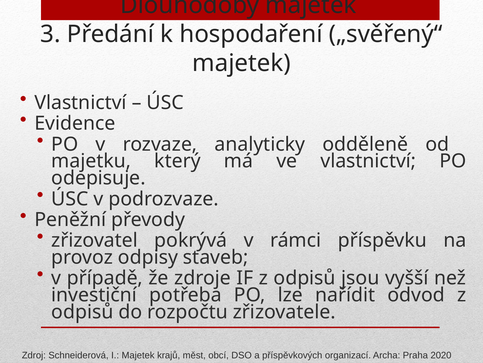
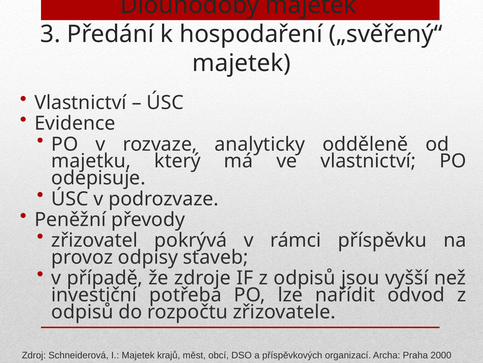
2020: 2020 -> 2000 (441, 355)
